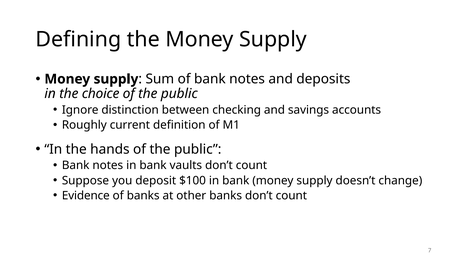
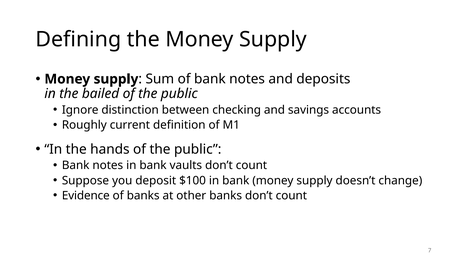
choice: choice -> bailed (101, 94)
